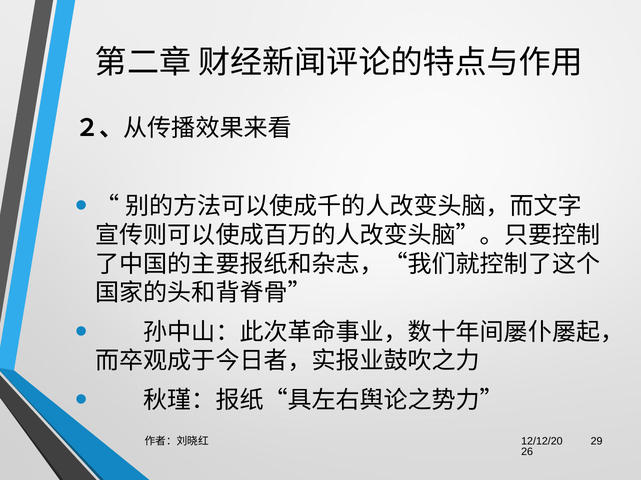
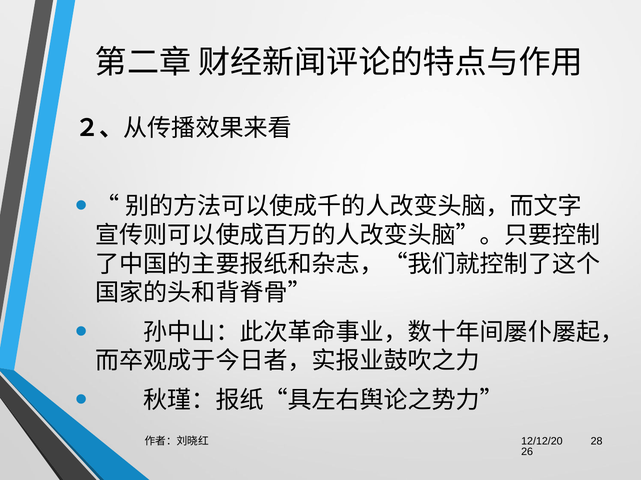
29: 29 -> 28 (597, 442)
